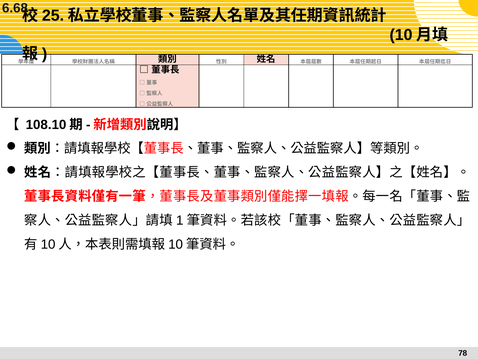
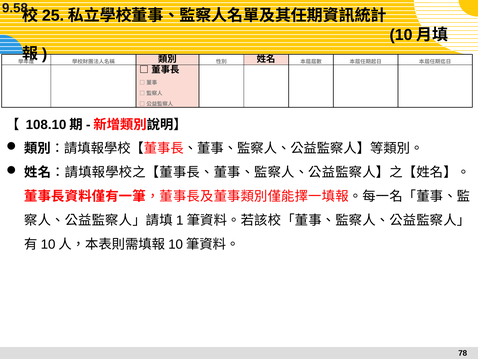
6.68: 6.68 -> 9.58 (15, 8)
